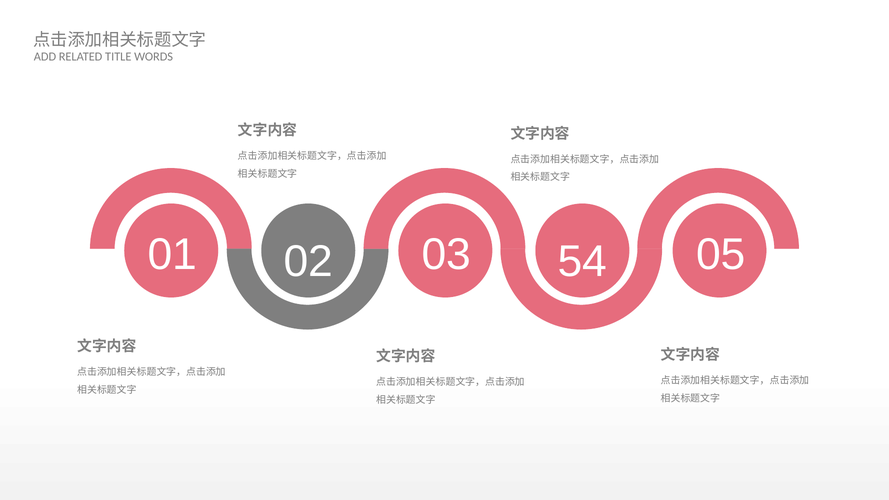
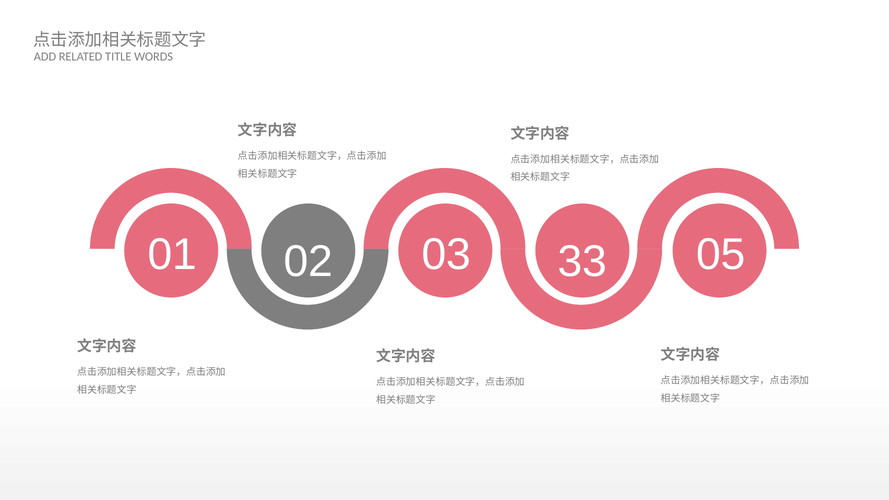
54: 54 -> 33 (582, 262)
